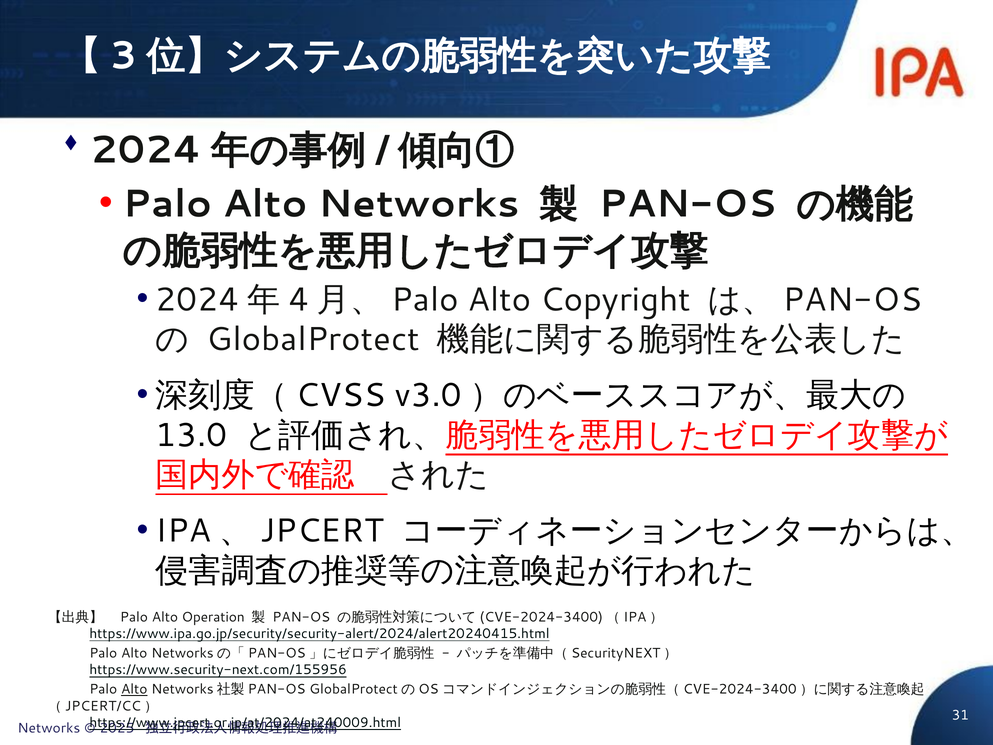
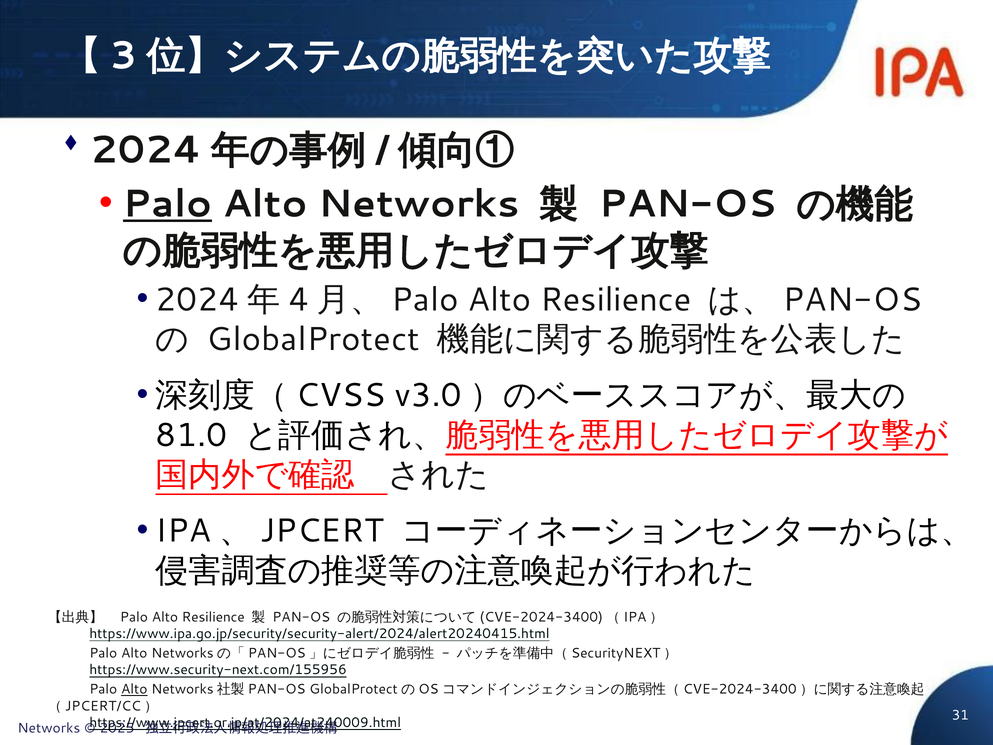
Palo underline: none -> present (168, 204)
Copyright: Copyright -> Resilience (616, 300)
13.0: 13.0 -> 81.0 (191, 435)
Palo Alto Operation: Operation -> Resilience (213, 617)
